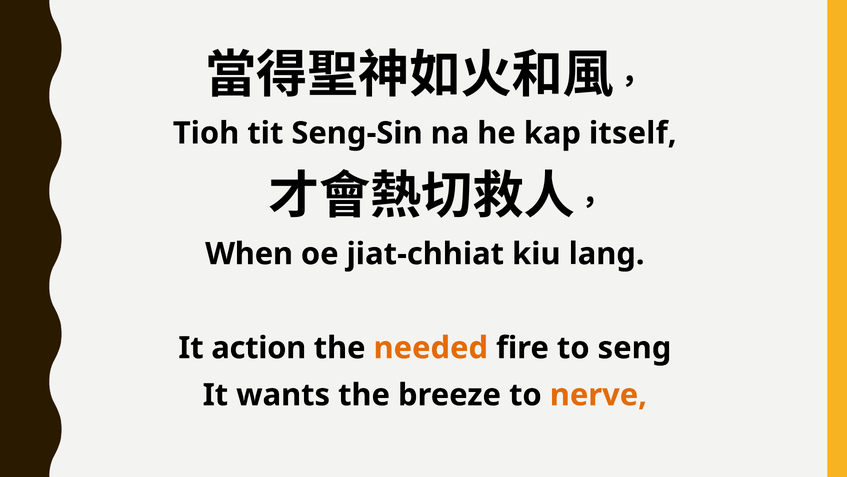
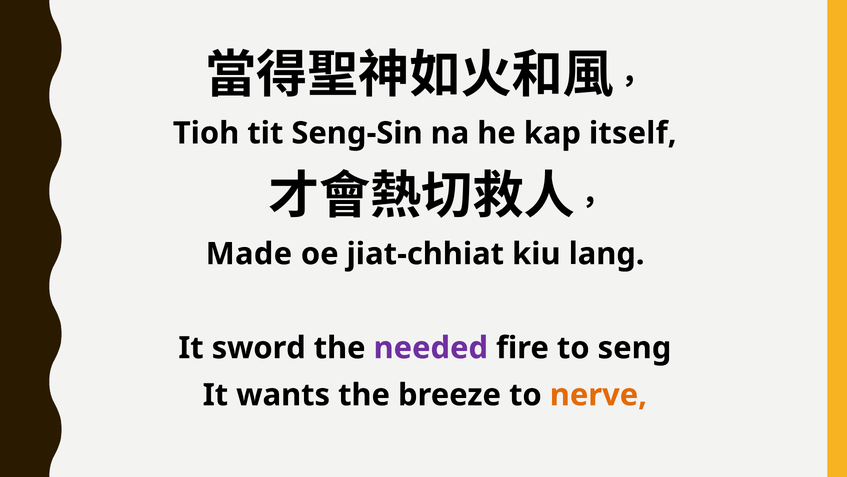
When: When -> Made (249, 254)
action: action -> sword (259, 348)
needed colour: orange -> purple (431, 348)
